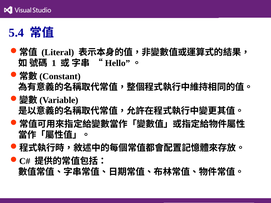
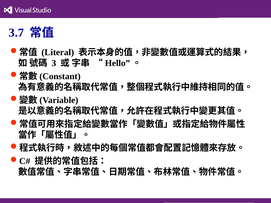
5.4: 5.4 -> 3.7 (16, 33)
1: 1 -> 3 (54, 63)
